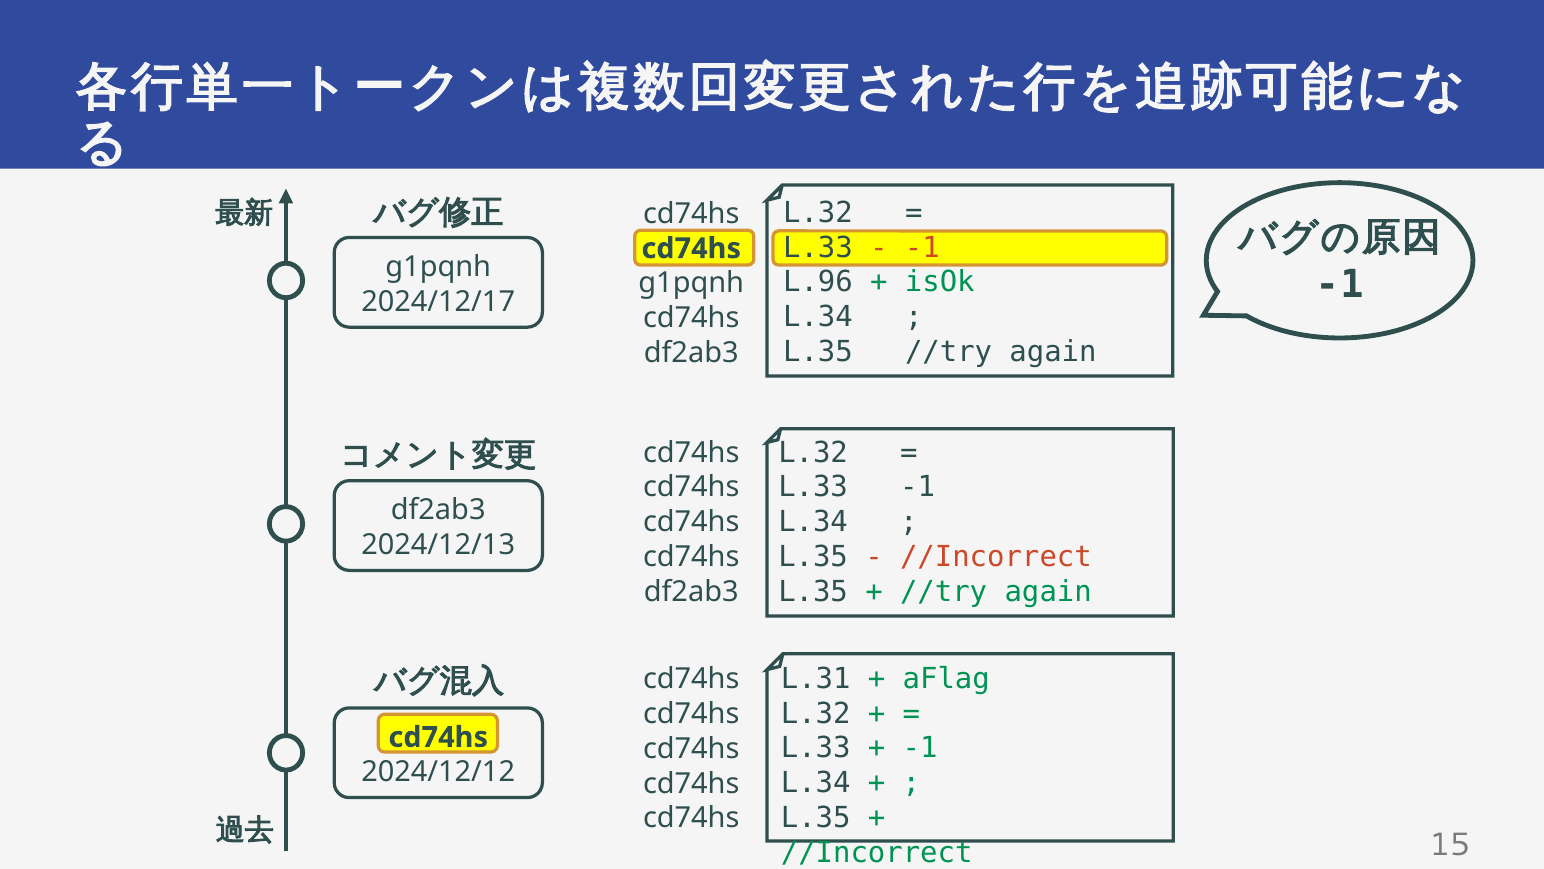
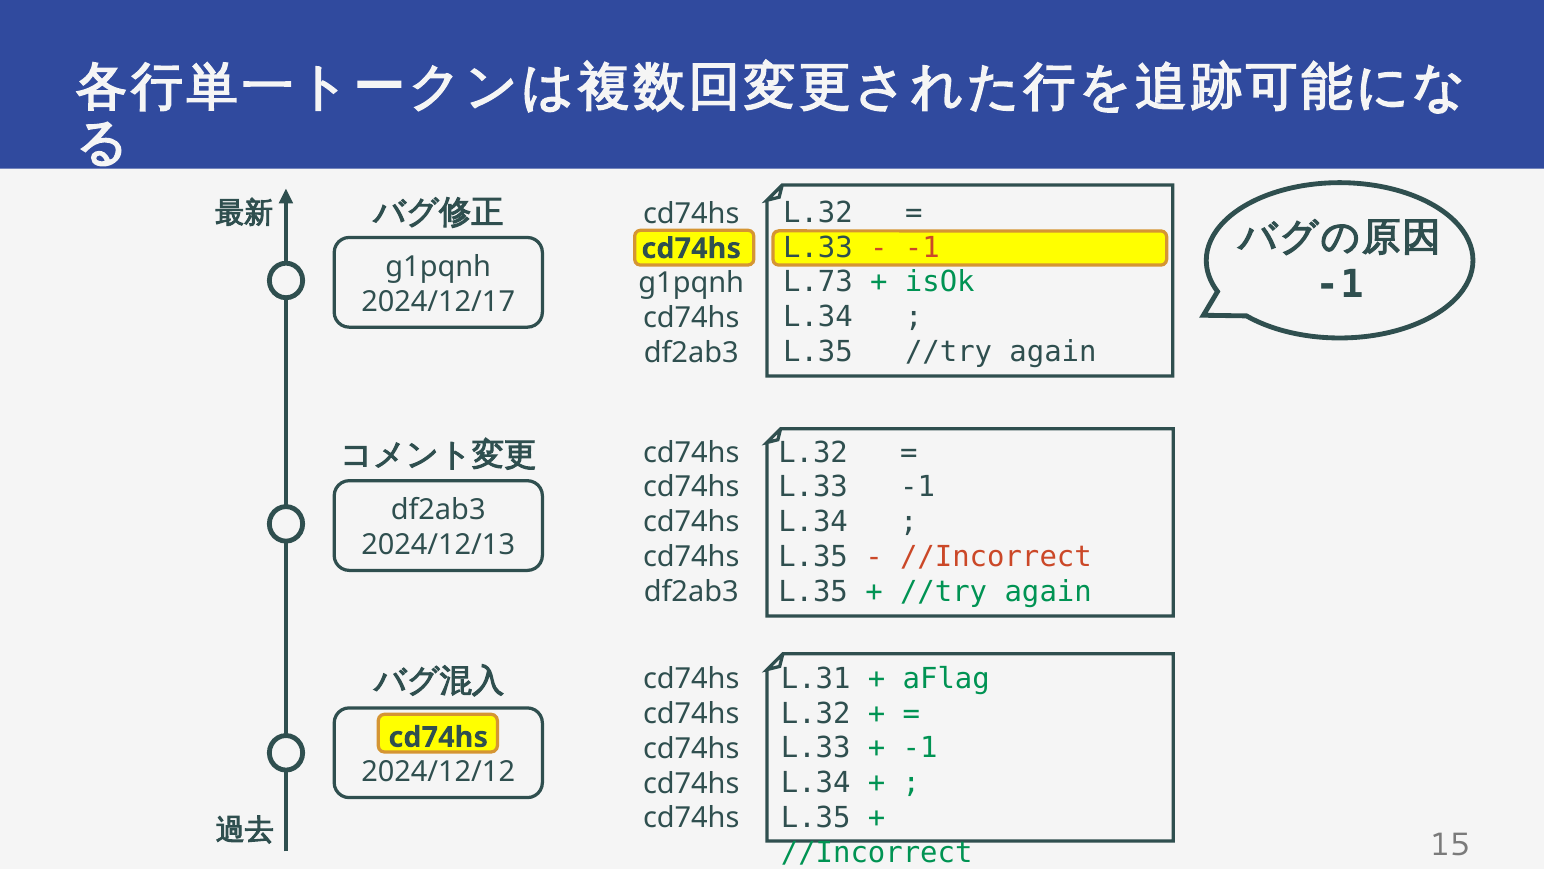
L.96: L.96 -> L.73 (818, 282)
